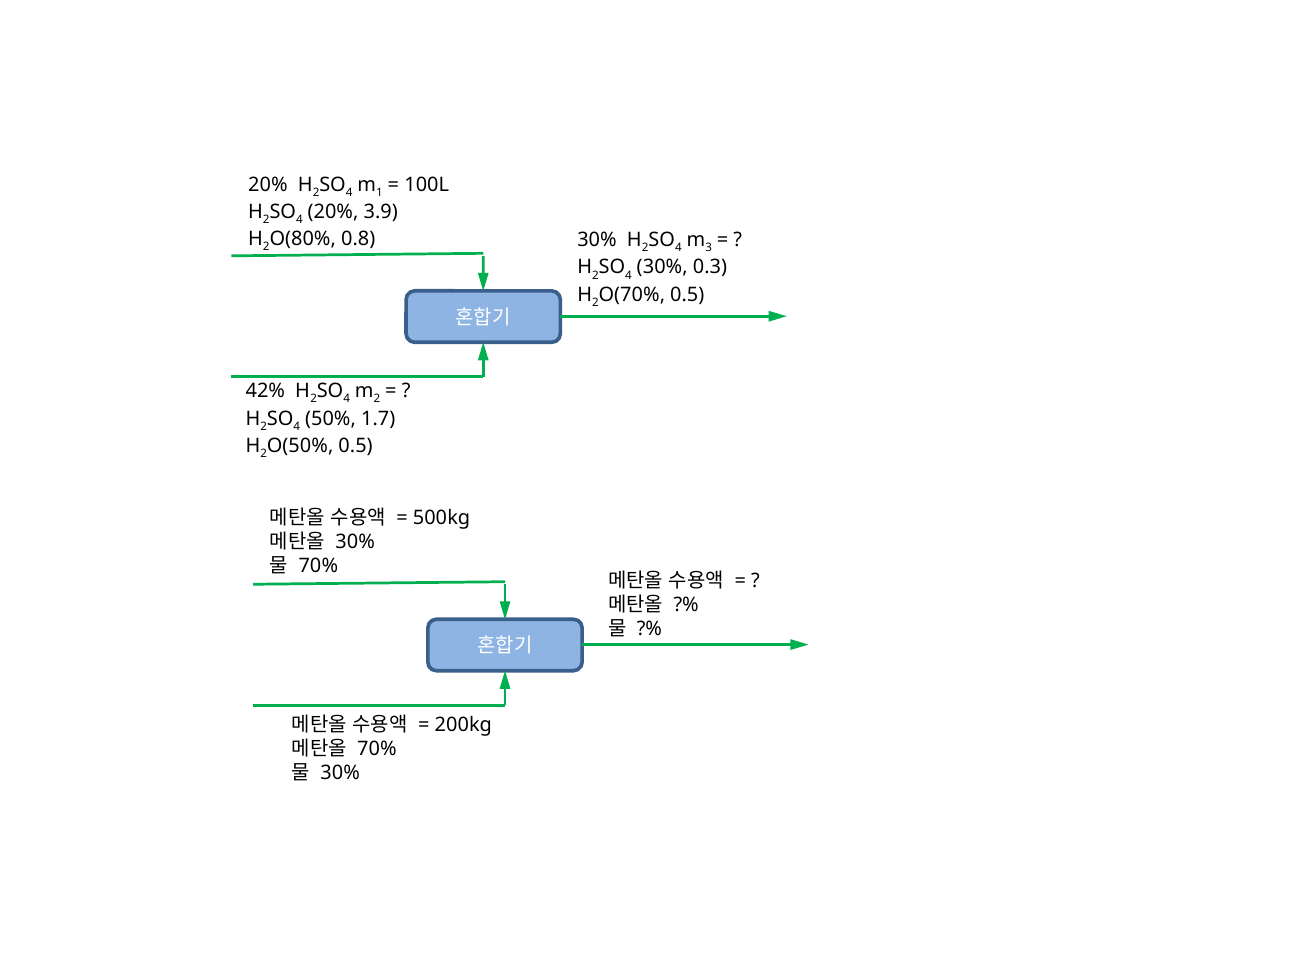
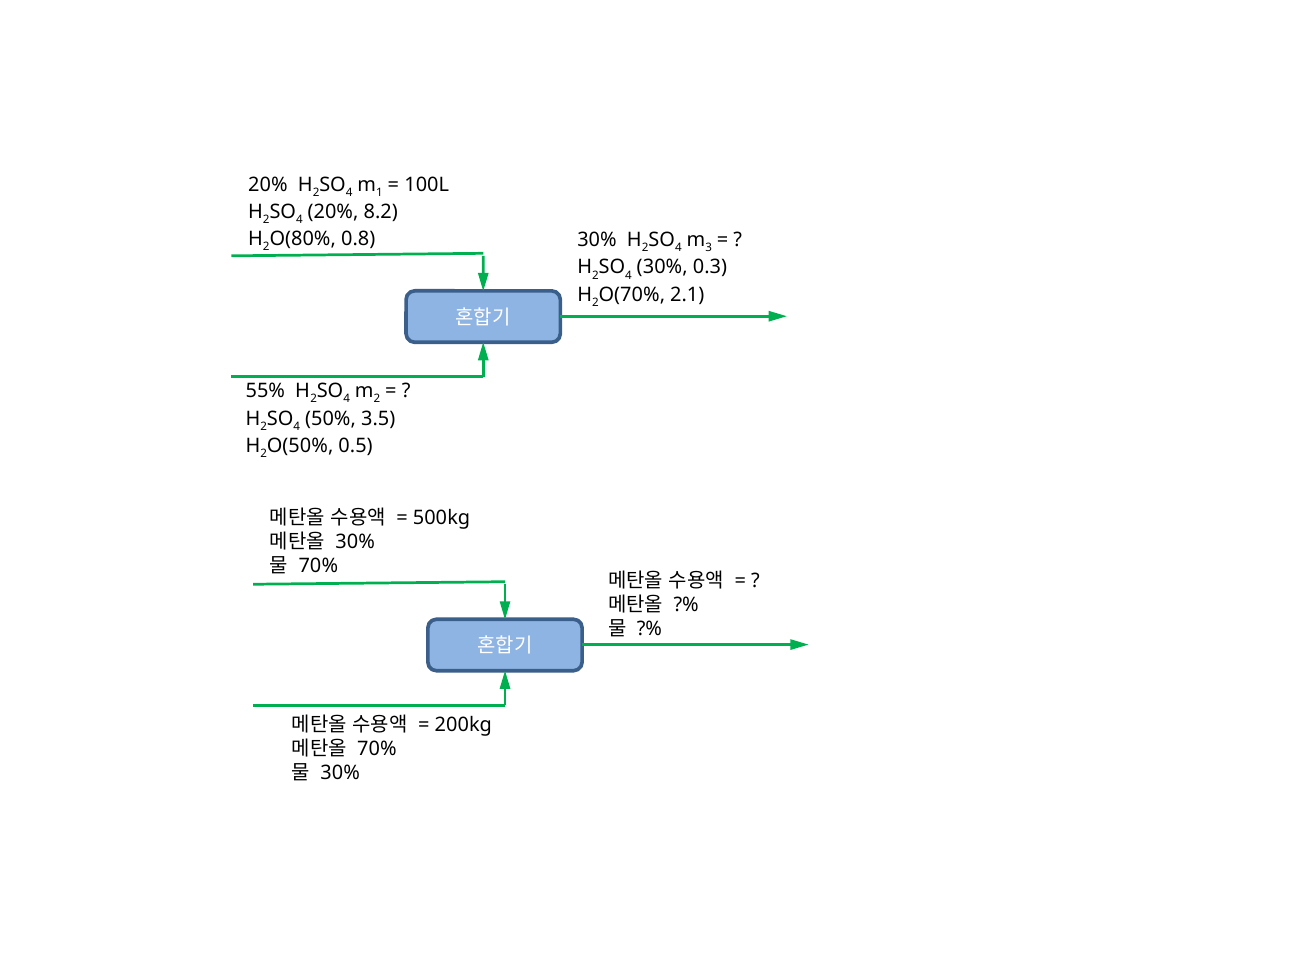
3.9: 3.9 -> 8.2 (381, 212)
0.5: 0.5 -> 2.1 (687, 295)
42%: 42% -> 55% (265, 391)
1.7: 1.7 -> 3.5 (378, 418)
